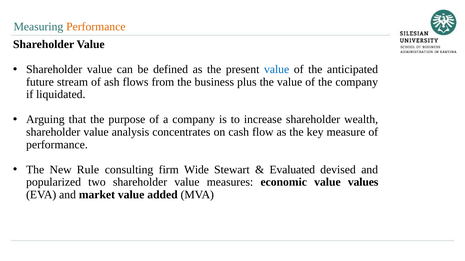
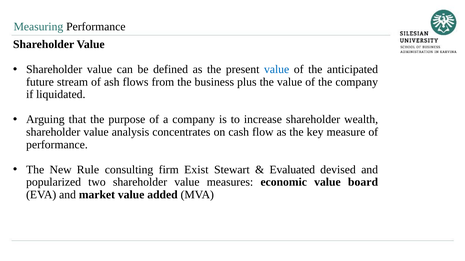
Performance colour: orange -> black (96, 27)
Wide: Wide -> Exist (196, 170)
values: values -> board (363, 182)
